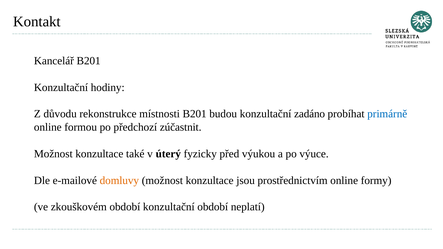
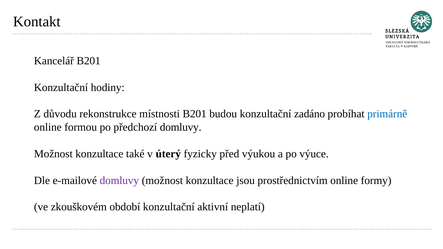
předchozí zúčastnit: zúčastnit -> domluvy (181, 127)
domluvy colour: orange -> purple (119, 181)
konzultační období: období -> aktivní (213, 207)
